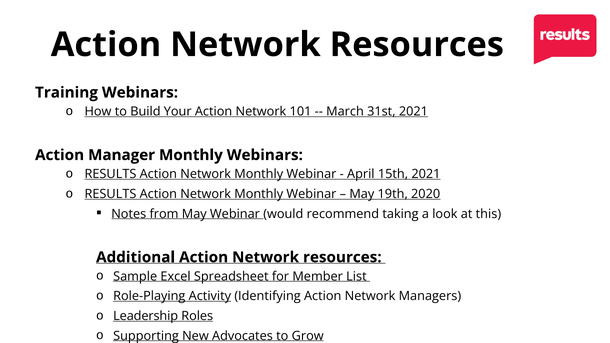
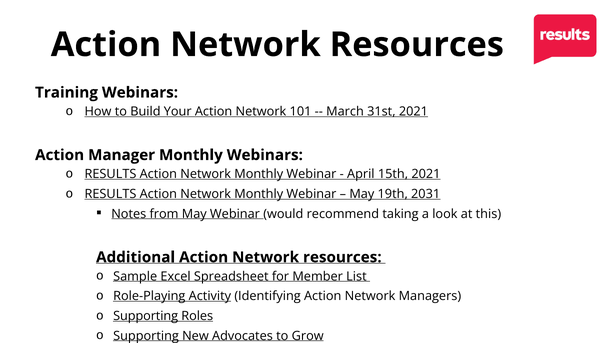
2020: 2020 -> 2031 (426, 194)
Leadership: Leadership -> Supporting (146, 316)
